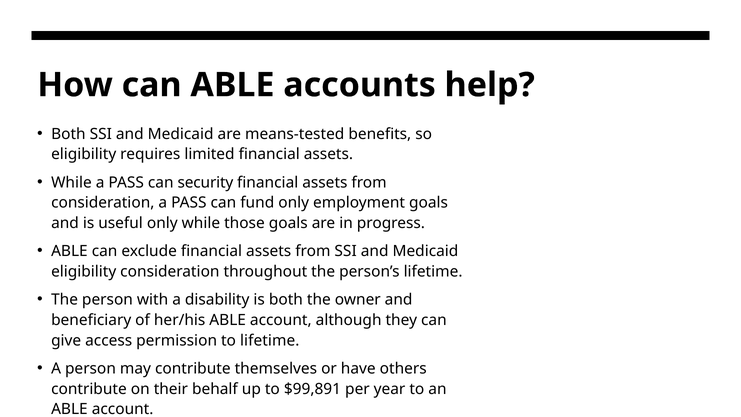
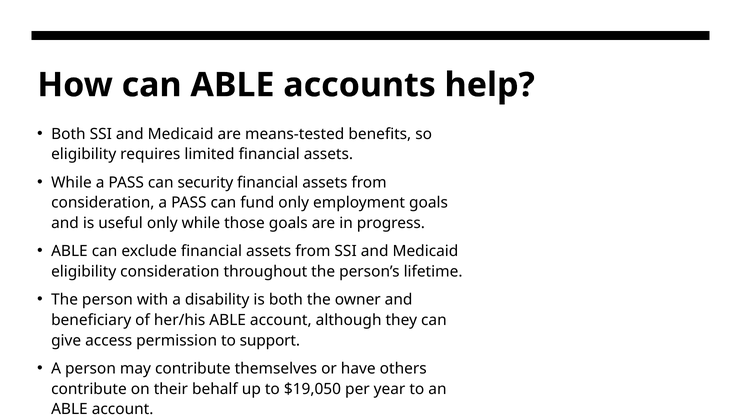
to lifetime: lifetime -> support (270, 340)
$99,891: $99,891 -> $19,050 (312, 389)
